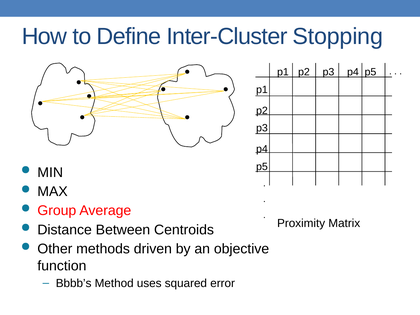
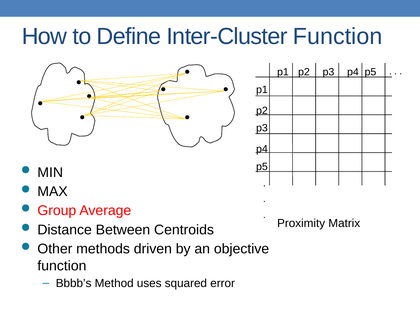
Inter-Cluster Stopping: Stopping -> Function (338, 37)
